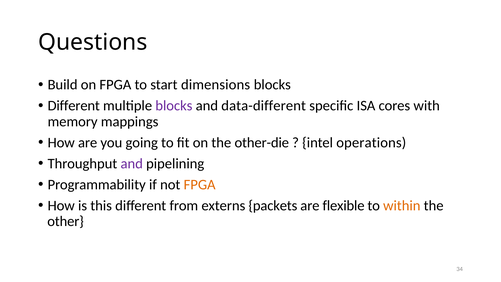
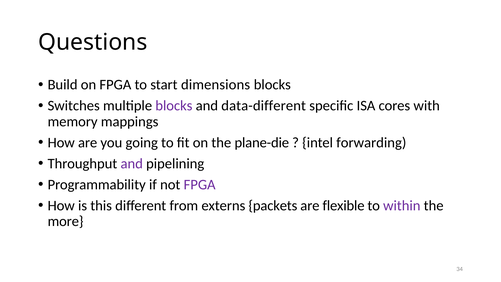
Different: Different -> Switches (74, 106)
other-die: other-die -> plane-die (262, 143)
operations: operations -> forwarding (371, 143)
FPGA colour: orange -> purple (200, 185)
within colour: orange -> purple (402, 206)
other: other -> more (66, 221)
